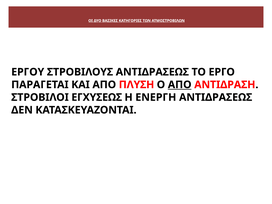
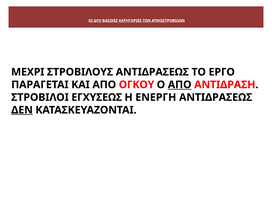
ΕΡΓΟΥ: ΕΡΓΟΥ -> ΜΕΧΡΙ (28, 72)
ΠΛΥΣΗ: ΠΛΥΣΗ -> ΟΓΚΟΥ (137, 85)
ΔΕΝ underline: none -> present (22, 110)
